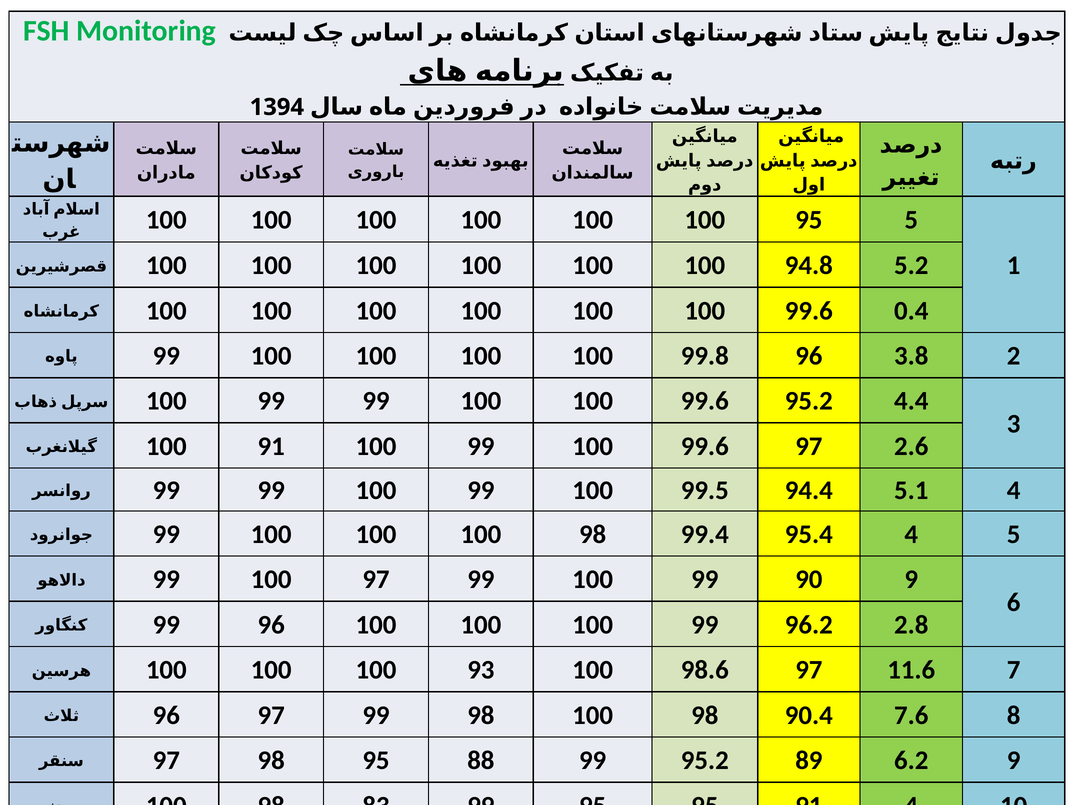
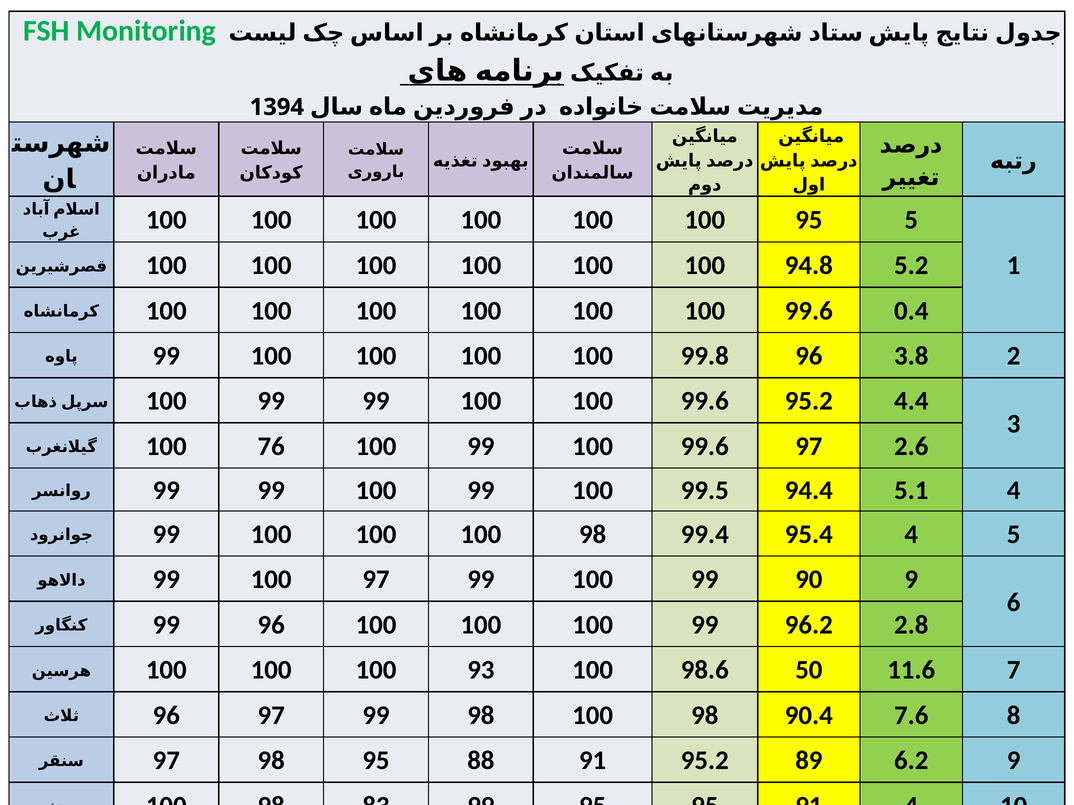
100 91: 91 -> 76 (271, 447)
98.6 97: 97 -> 50 (809, 670)
88 99: 99 -> 91 (593, 761)
